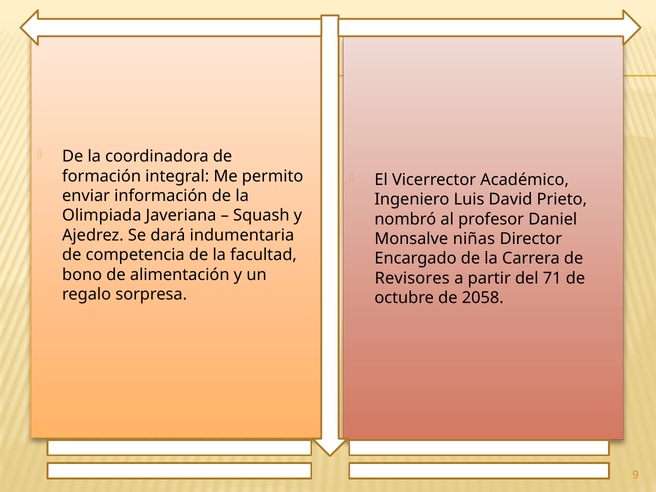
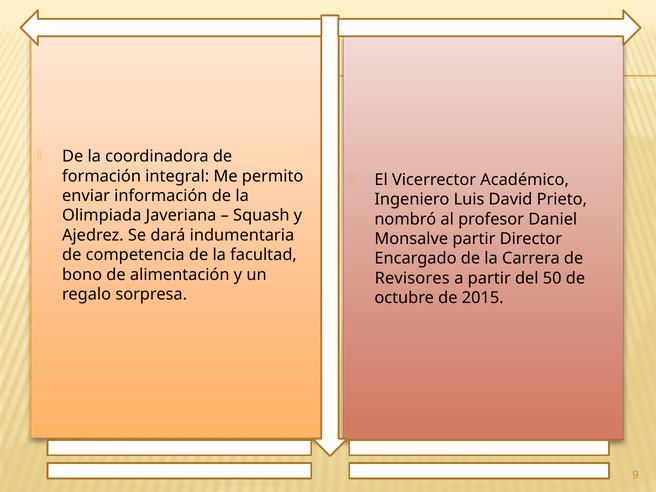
Monsalve niñas: niñas -> partir (474, 239)
71: 71 -> 50 (552, 278)
2058: 2058 -> 2015 (483, 298)
